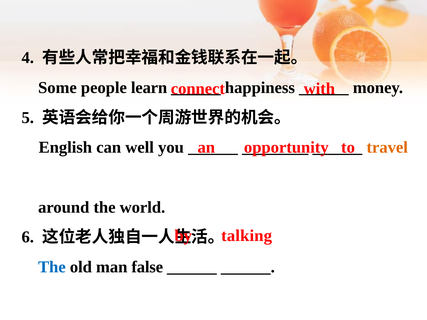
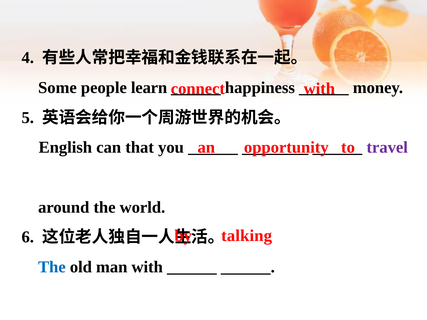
well: well -> that (140, 148)
travel colour: orange -> purple (387, 148)
man false: false -> with (147, 267)
